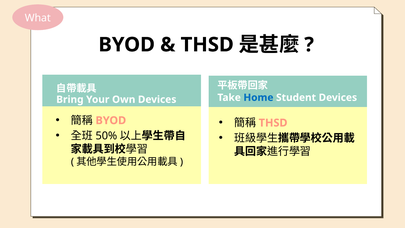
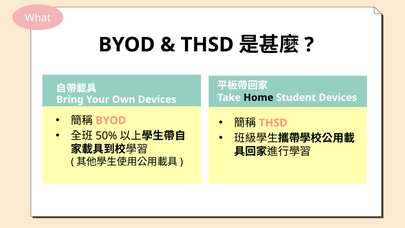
Home colour: blue -> black (258, 97)
